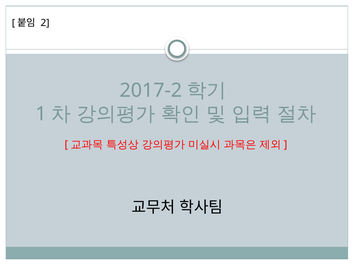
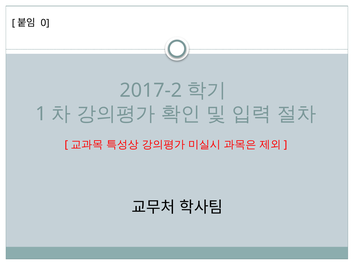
2: 2 -> 0 (45, 23)
